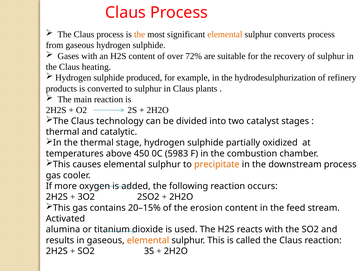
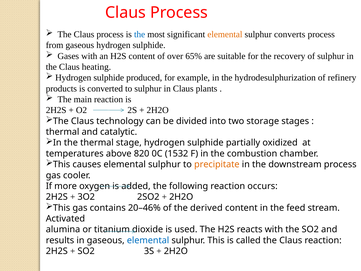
the colour: orange -> blue (140, 34)
72%: 72% -> 65% (194, 56)
catalyst: catalyst -> storage (263, 121)
450: 450 -> 820 (142, 153)
5983: 5983 -> 1532 (177, 153)
20–15%: 20–15% -> 20–46% (144, 208)
erosion: erosion -> derived (206, 208)
elemental colour: orange -> blue (148, 240)
